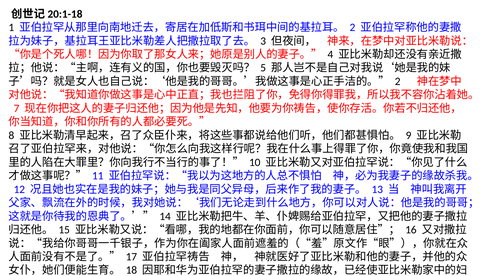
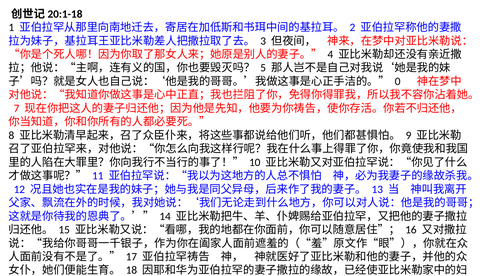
2: 2 -> 0 (398, 81)
